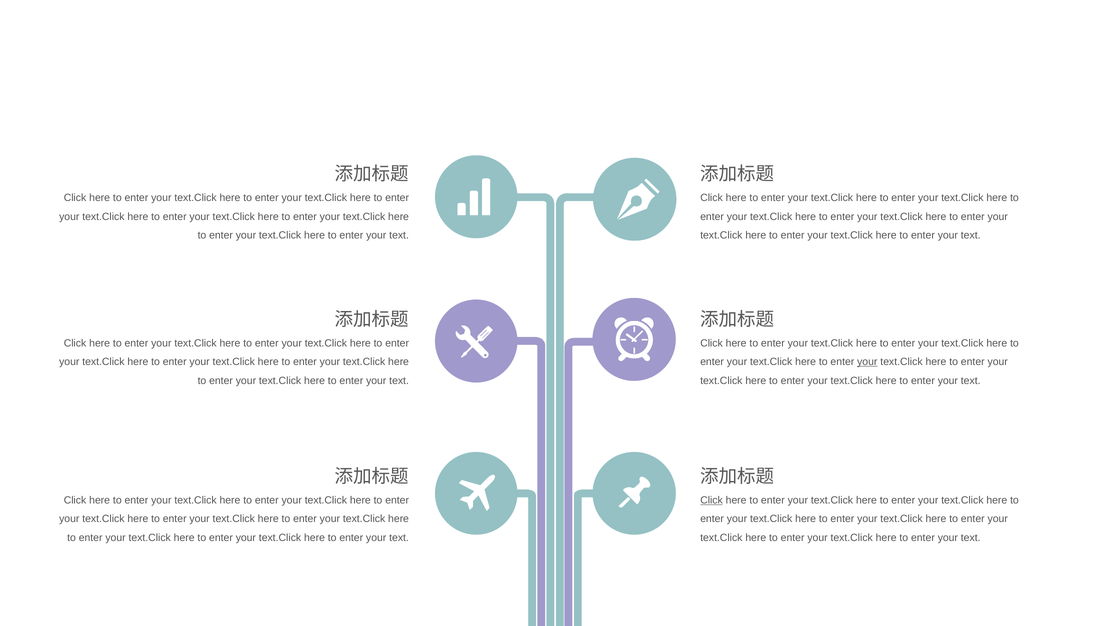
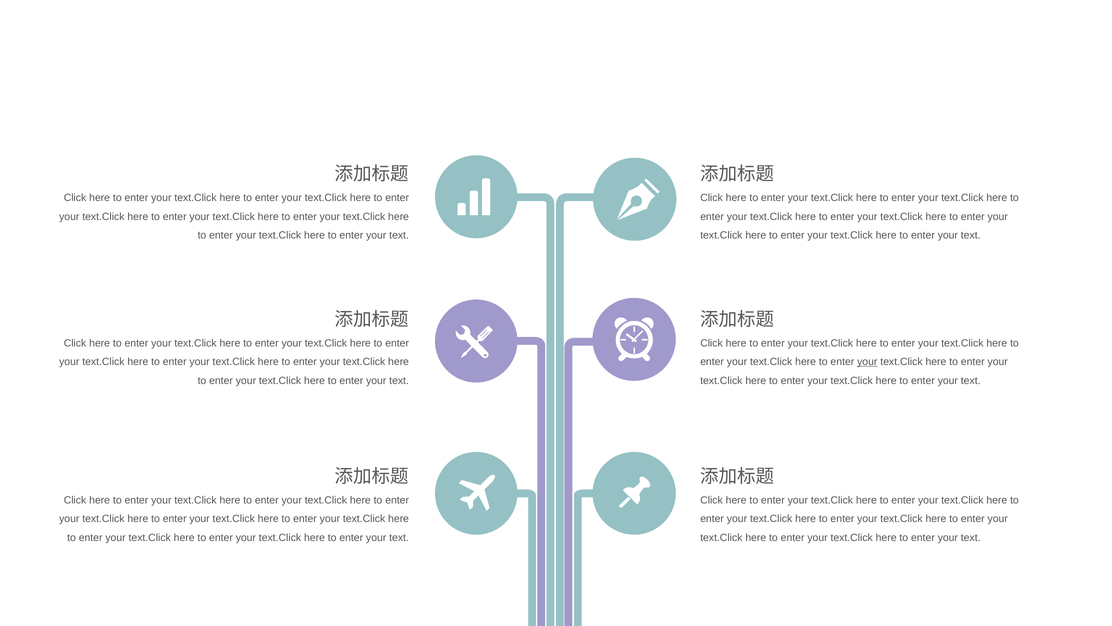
Click underline: present -> none (712, 500)
